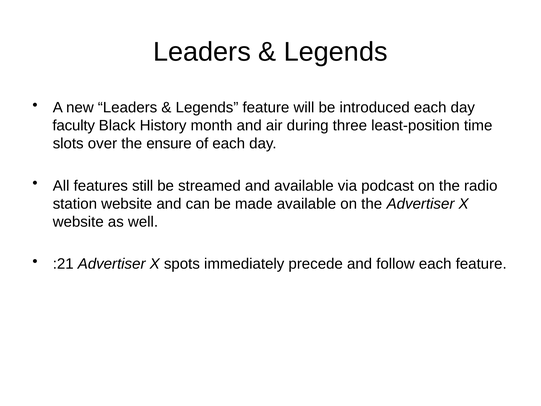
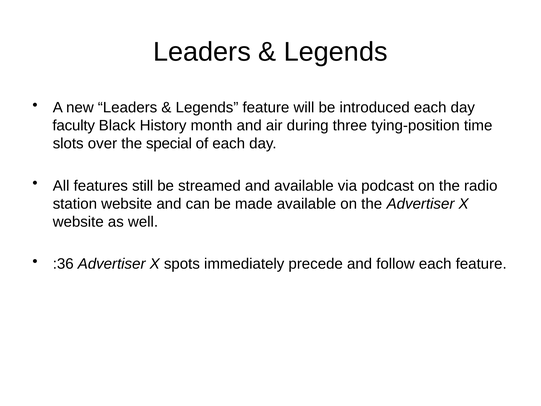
least-position: least-position -> tying-position (415, 125)
ensure: ensure -> special (169, 144)
:21: :21 -> :36 (63, 264)
